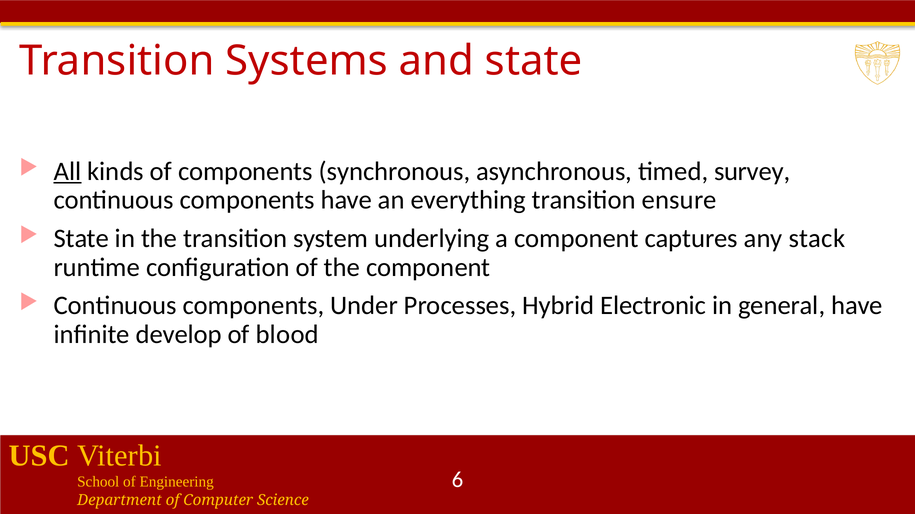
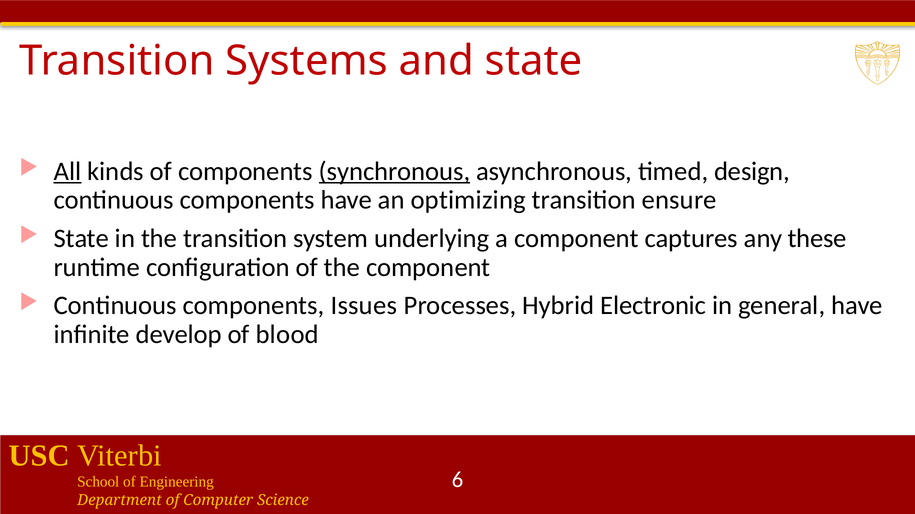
synchronous underline: none -> present (395, 172)
survey: survey -> design (752, 172)
everything: everything -> optimizing (468, 200)
stack: stack -> these (817, 239)
Under: Under -> Issues (364, 306)
